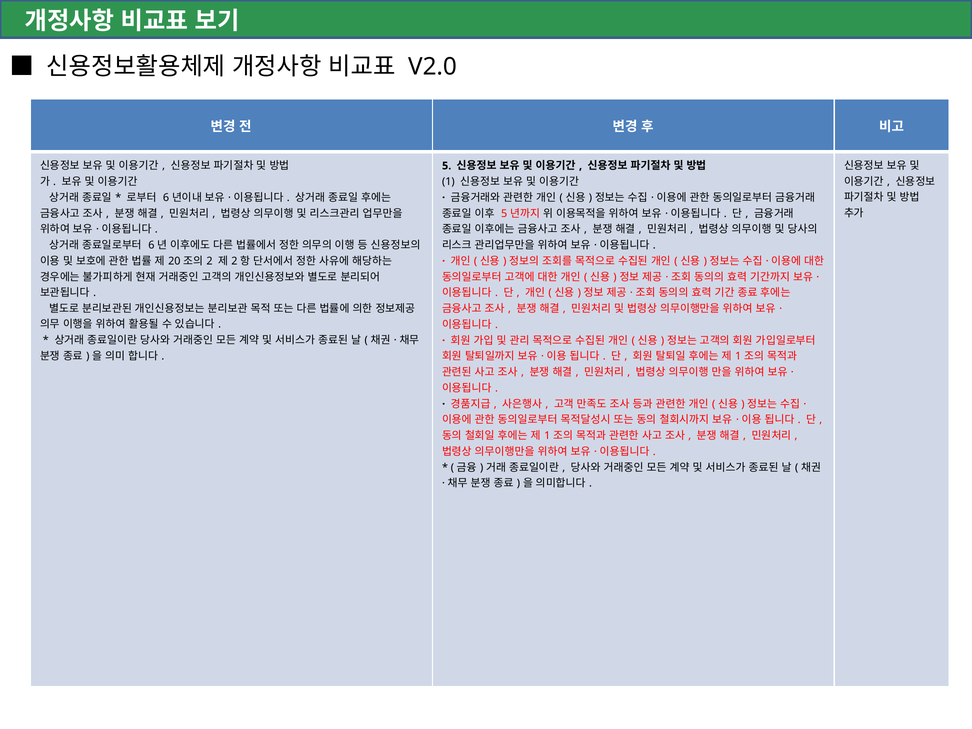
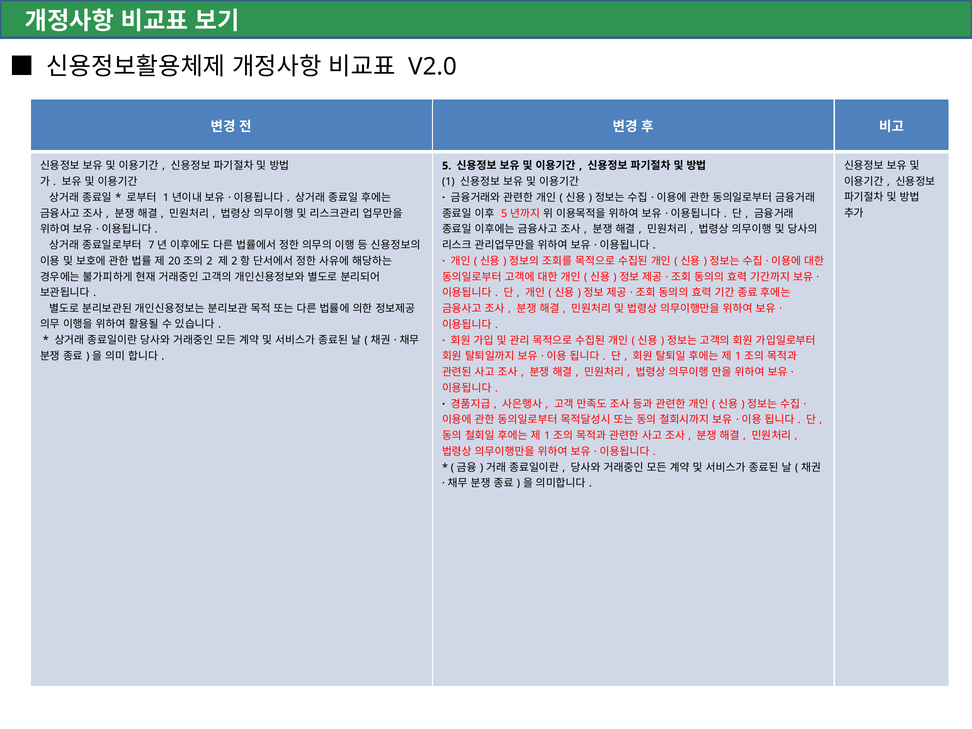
6: 6 -> 1 (166, 198)
6: 6 -> 7 (151, 245)
